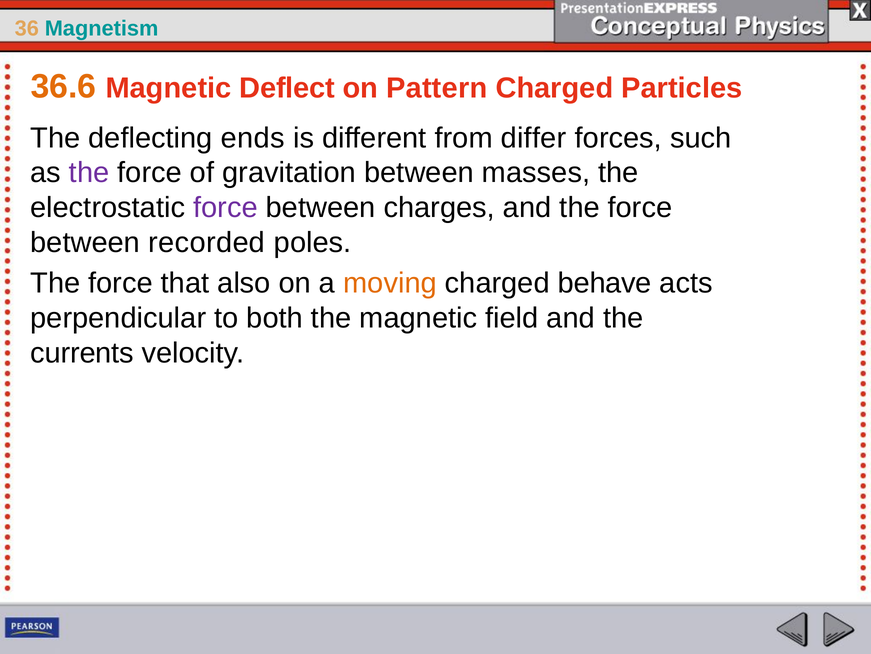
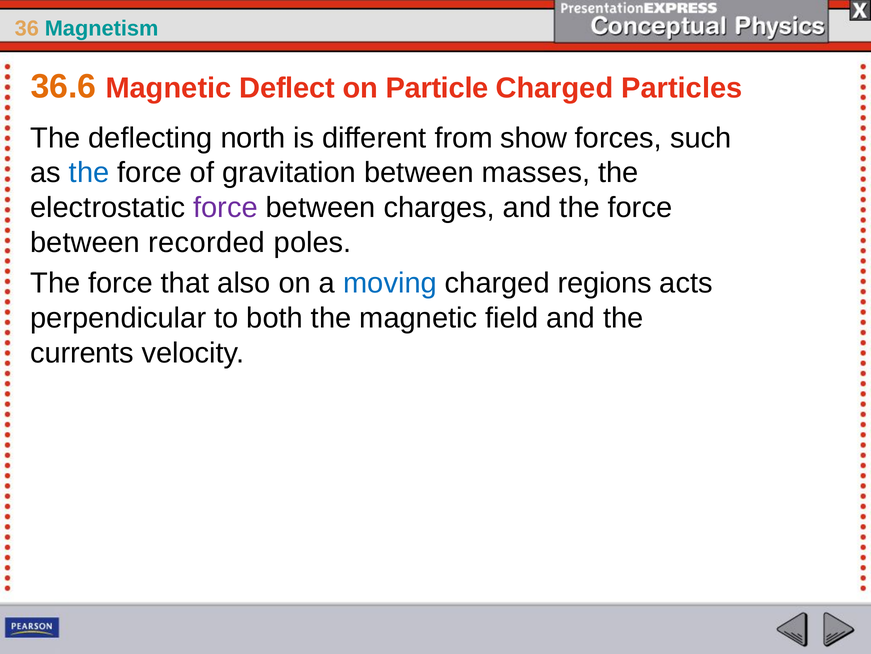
Pattern: Pattern -> Particle (437, 88)
ends: ends -> north (253, 138)
differ: differ -> show (534, 138)
the colour: purple -> blue (89, 173)
moving colour: orange -> blue (390, 283)
behave: behave -> regions (605, 283)
